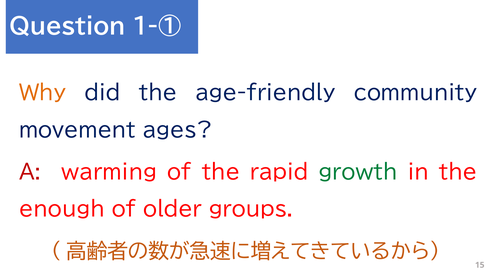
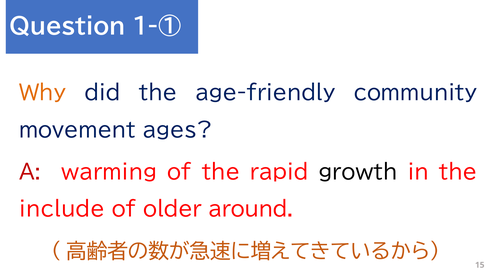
growth colour: green -> black (358, 172)
enough: enough -> include (62, 209)
groups: groups -> around (251, 209)
